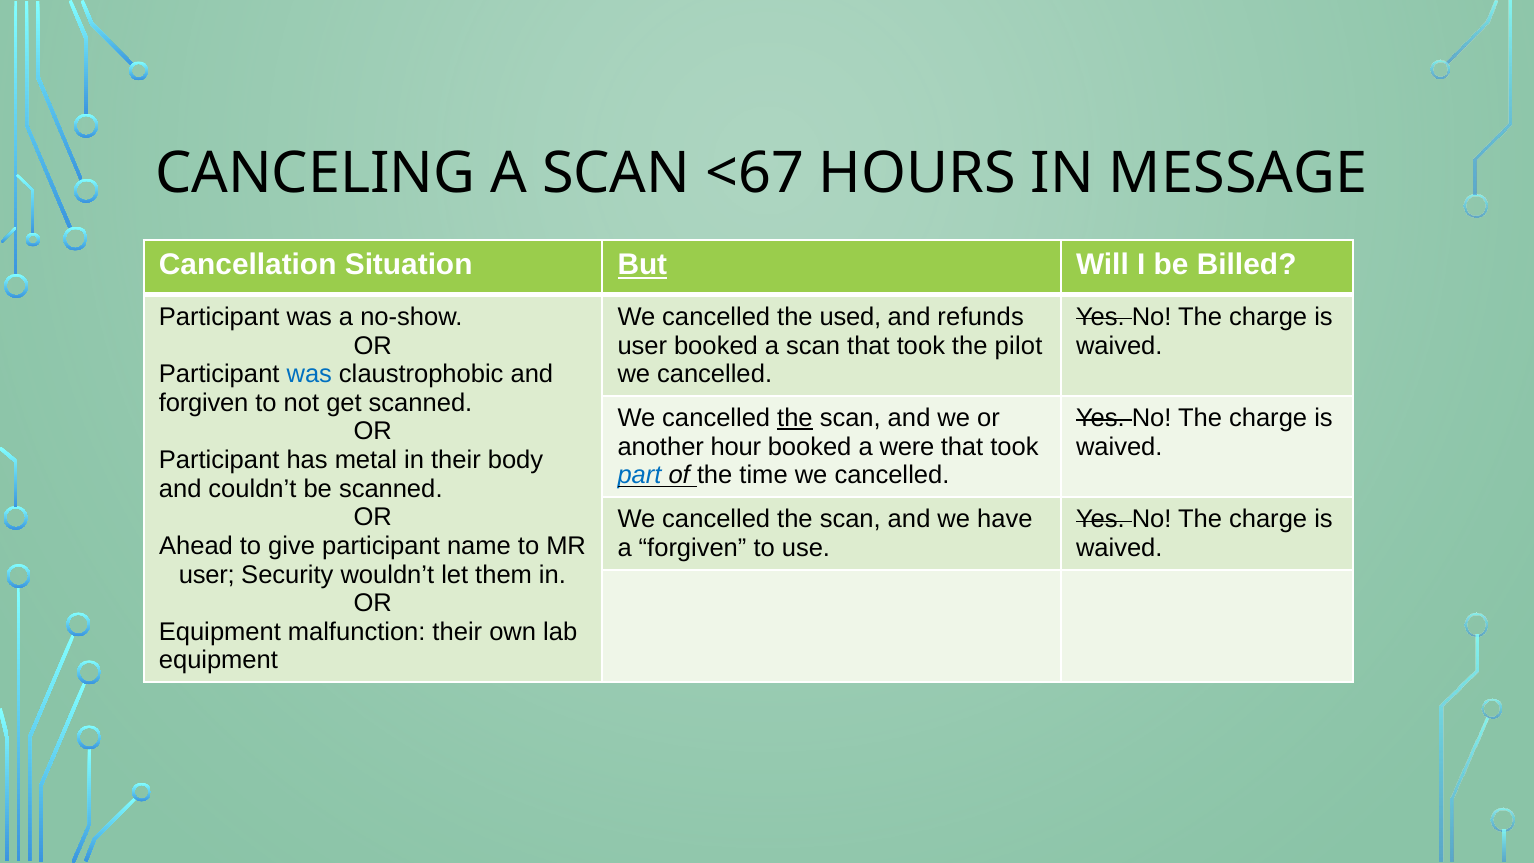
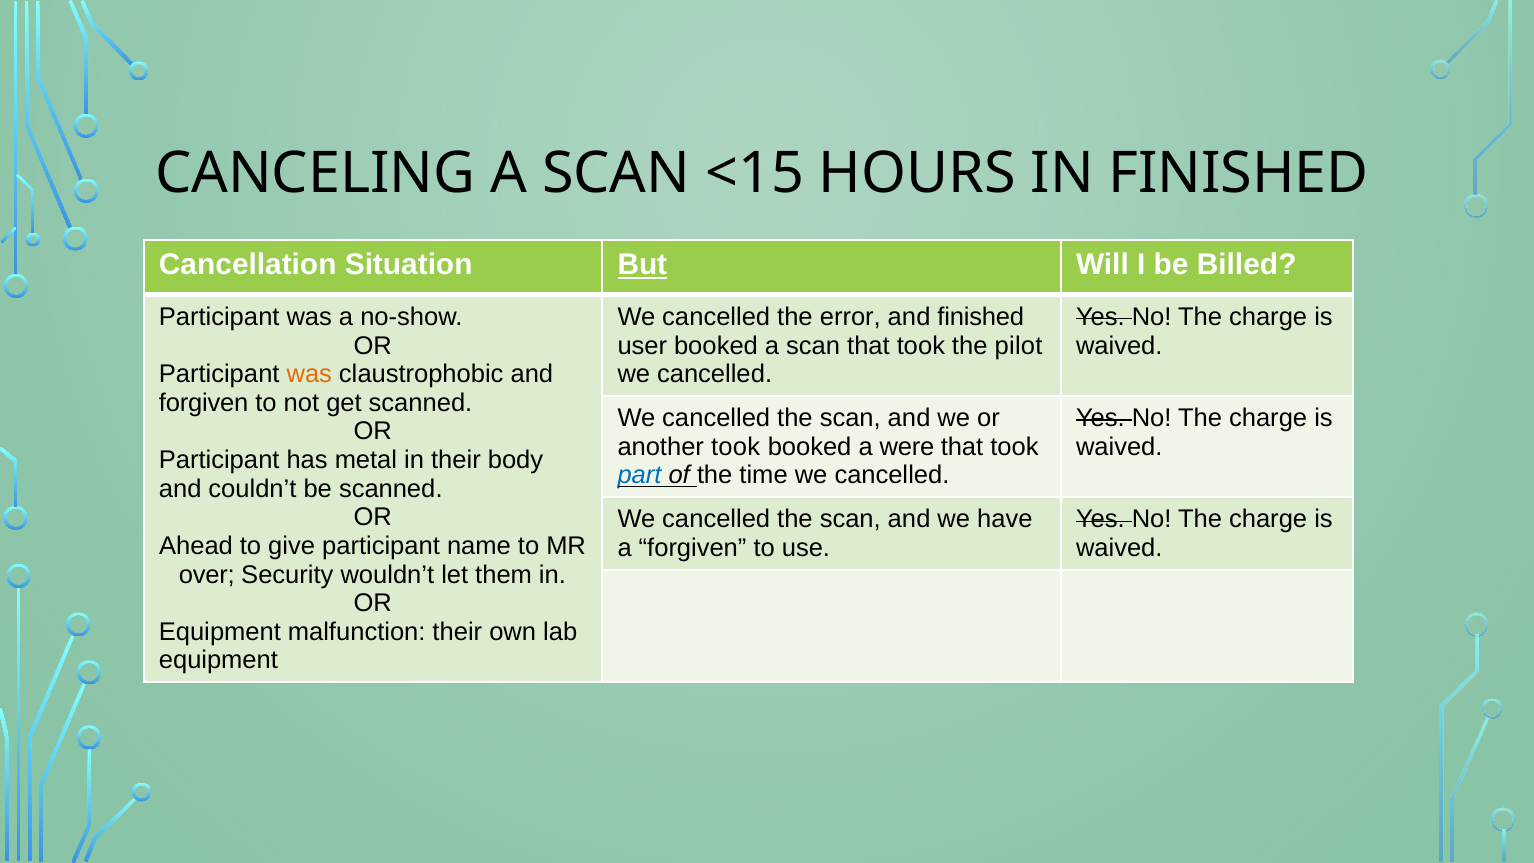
<67: <67 -> <15 (755, 173)
IN MESSAGE: MESSAGE -> FINISHED (1239, 173)
used: used -> error (850, 317)
and refunds: refunds -> finished (981, 317)
was colour: blue -> orange (309, 374)
the underline: present -> none (795, 418)
another hour: hour -> took (736, 447)
user: user -> over (207, 575)
